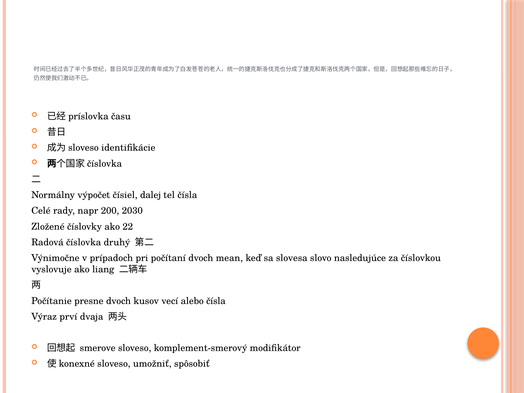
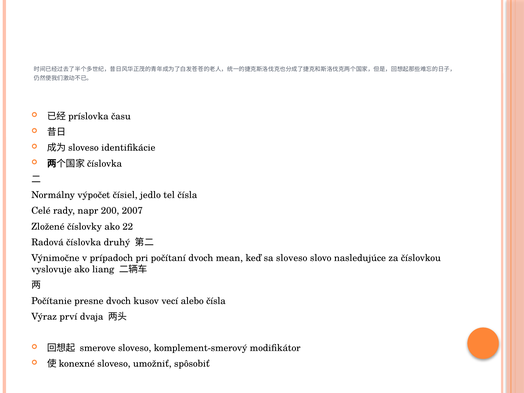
dalej: dalej -> jedlo (151, 195)
2030: 2030 -> 2007 (132, 211)
sa slovesa: slovesa -> sloveso (292, 258)
